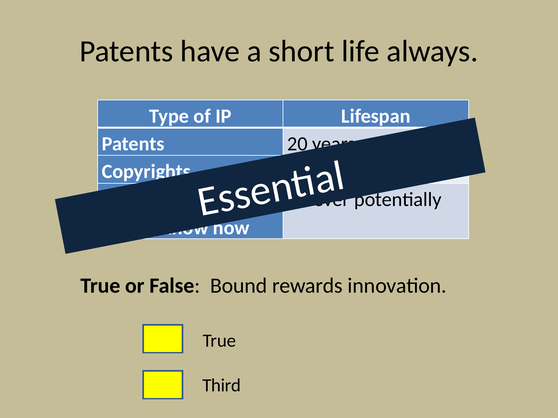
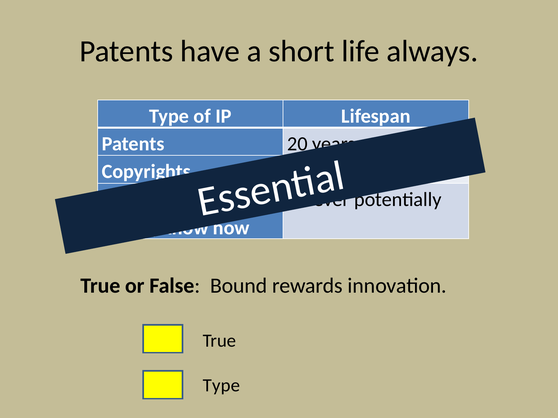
Third: Third -> Type (221, 386)
